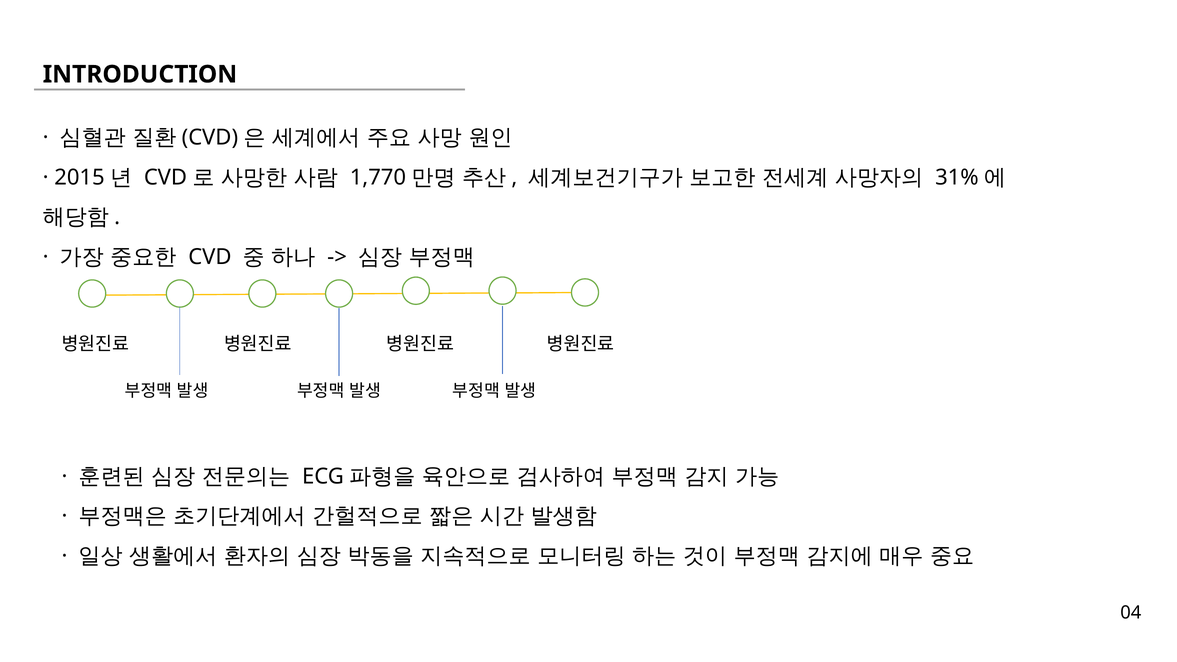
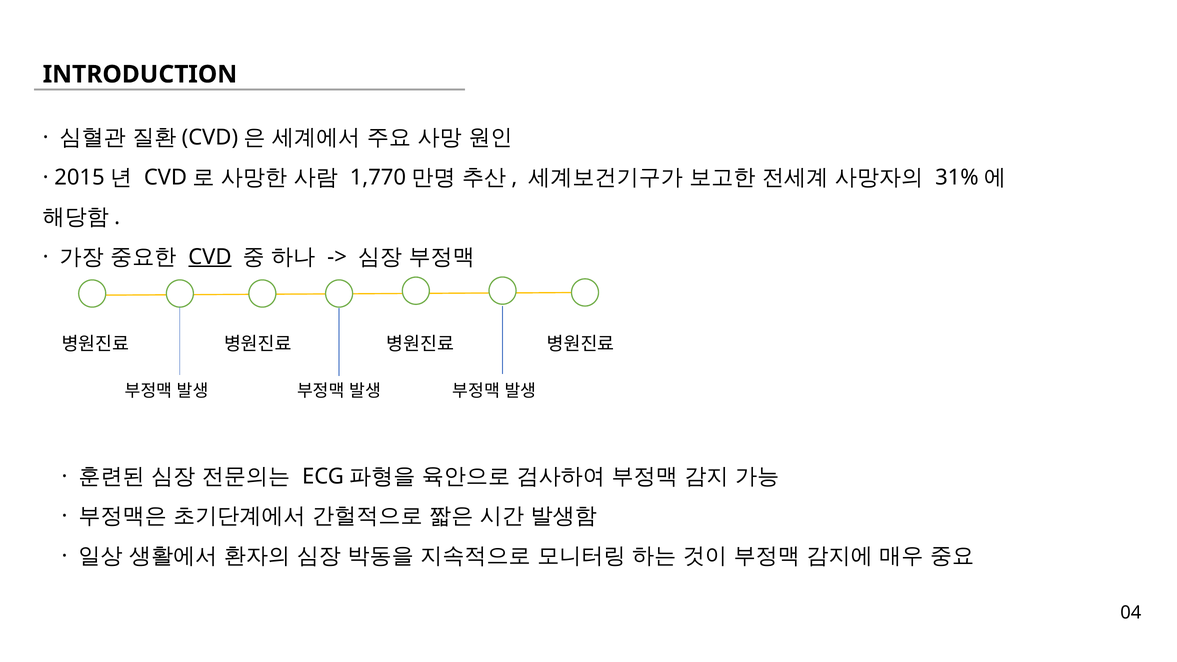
CVD underline: none -> present (210, 257)
